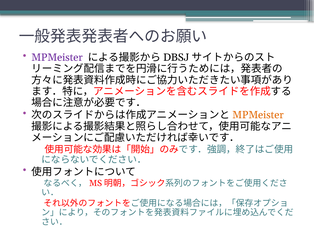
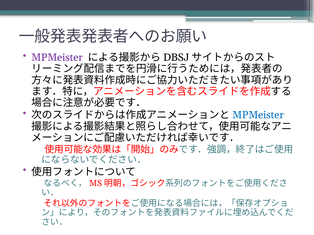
MPMeister colour: orange -> blue (258, 115)
